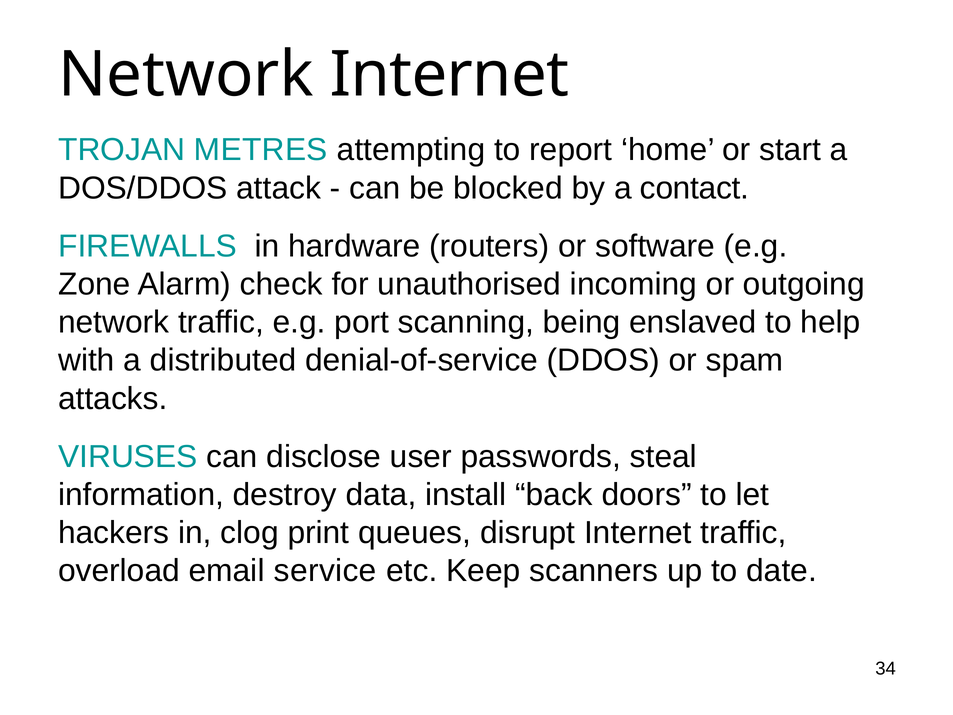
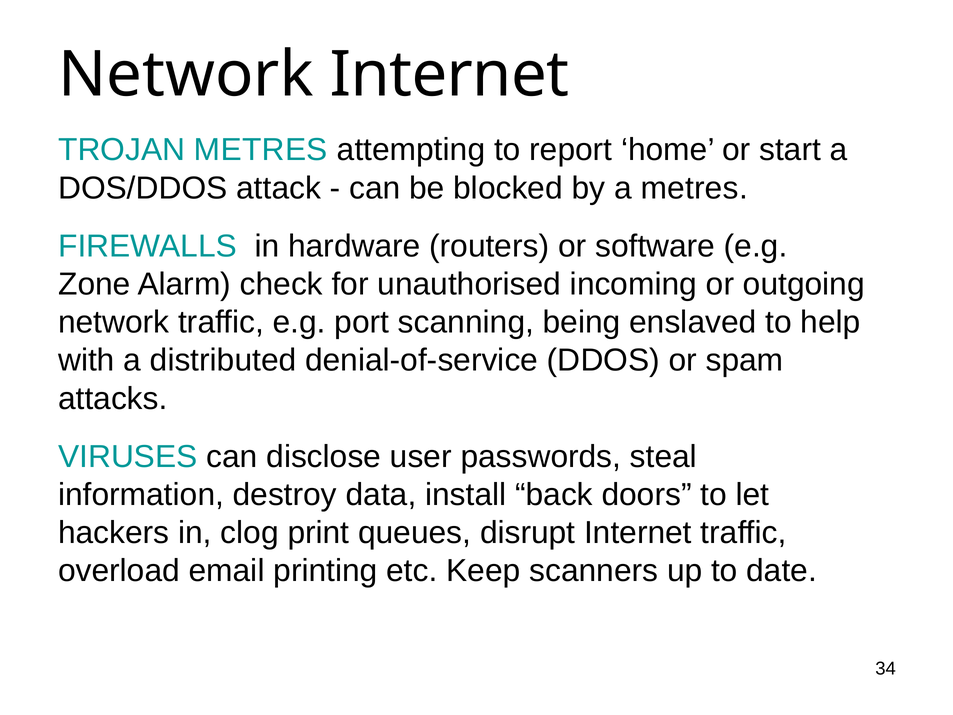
a contact: contact -> metres (694, 188)
service: service -> printing (325, 571)
